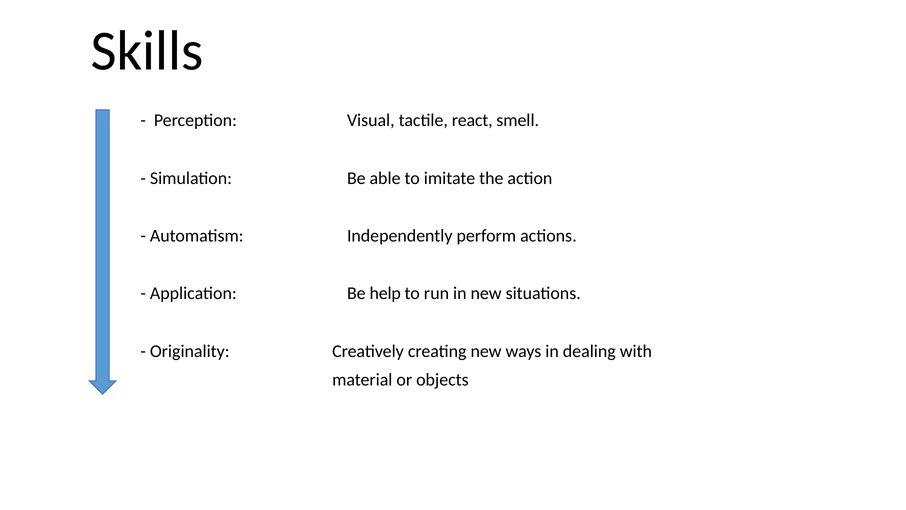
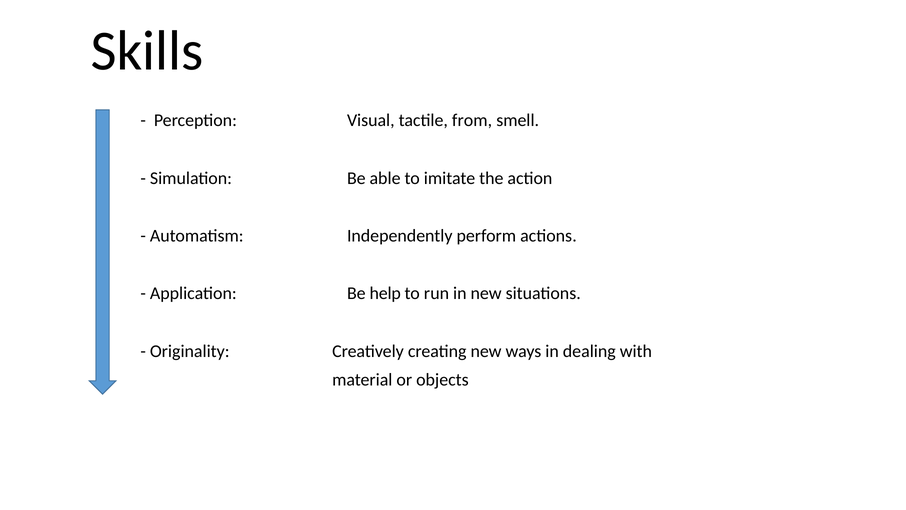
react: react -> from (472, 120)
